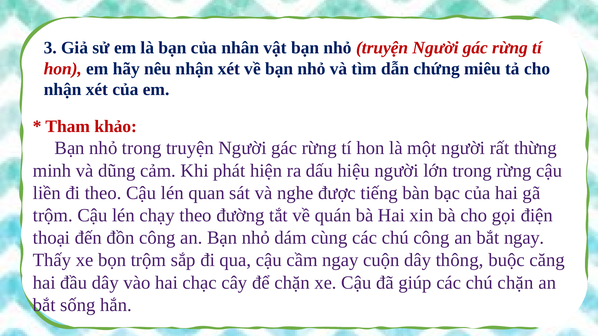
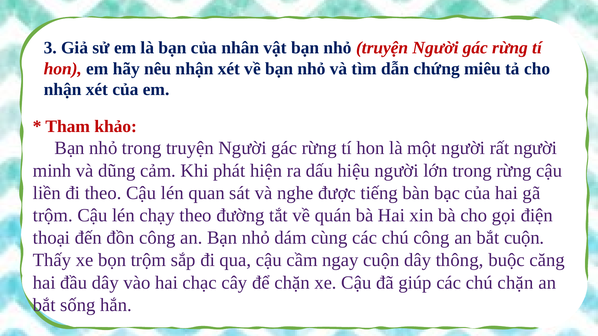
rất thừng: thừng -> người (535, 148)
bắt ngay: ngay -> cuộn (524, 238)
